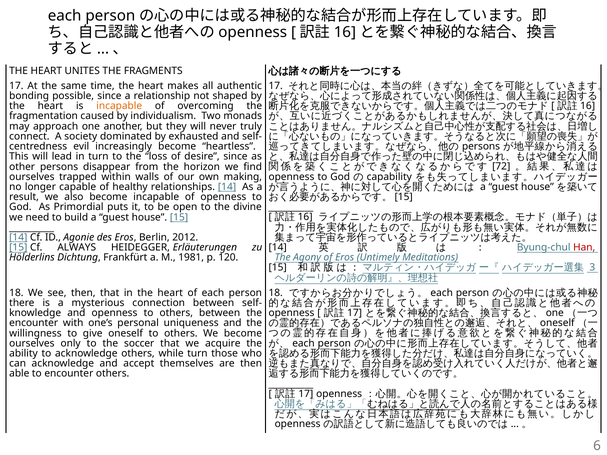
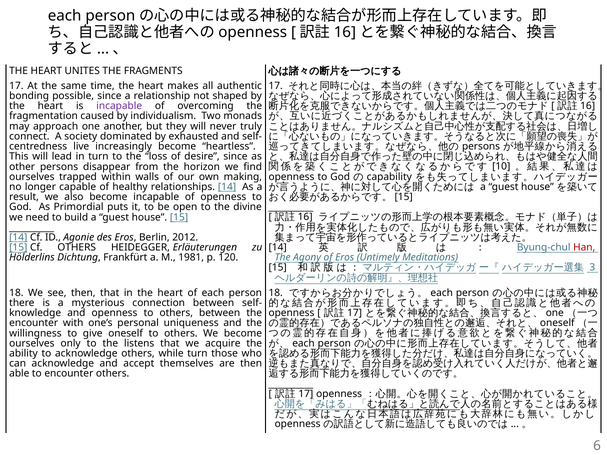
incapable colour: orange -> purple (119, 106)
evil: evil -> live (81, 147)
72: 72 -> 10 (501, 167)
Cf ALWAYS: ALWAYS -> OTHERS (77, 248)
soccer: soccer -> listens (139, 343)
